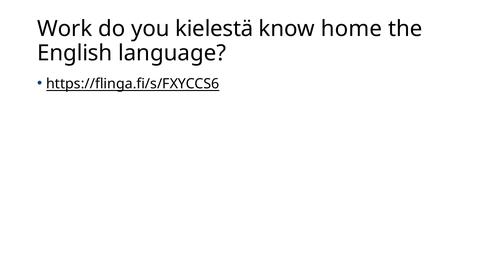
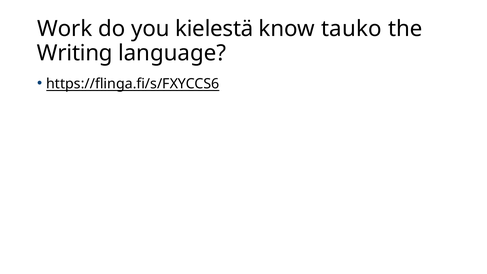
home: home -> tauko (351, 29)
English: English -> Writing (75, 53)
